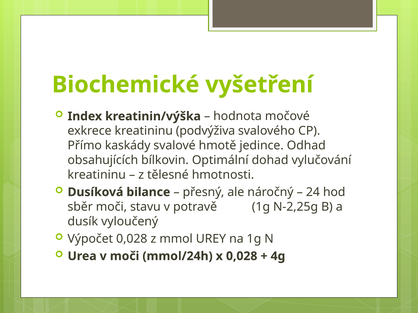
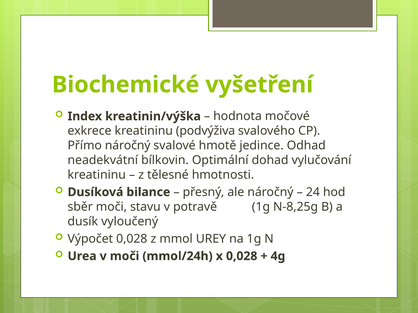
Přímo kaskády: kaskády -> náročný (128, 146)
obsahujících: obsahujících -> neadekvátní (103, 160)
N-2,25g: N-2,25g -> N-8,25g (296, 207)
